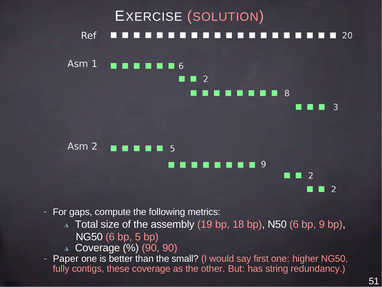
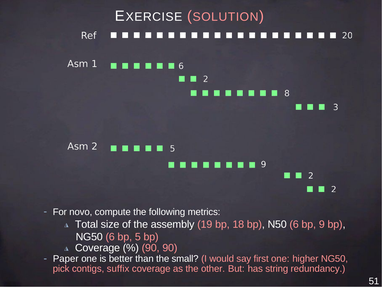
gaps: gaps -> novo (81, 212)
fully: fully -> pick (61, 269)
these: these -> suffix (118, 269)
